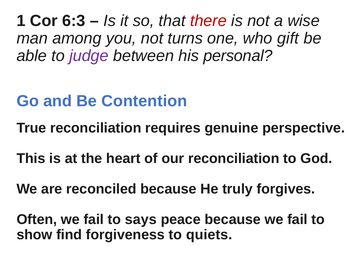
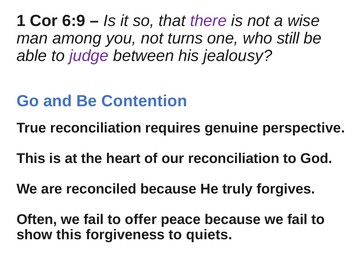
6:3: 6:3 -> 6:9 (74, 21)
there colour: red -> purple (208, 21)
gift: gift -> still (288, 38)
personal: personal -> jealousy (238, 56)
says: says -> offer (141, 219)
show find: find -> this (69, 234)
